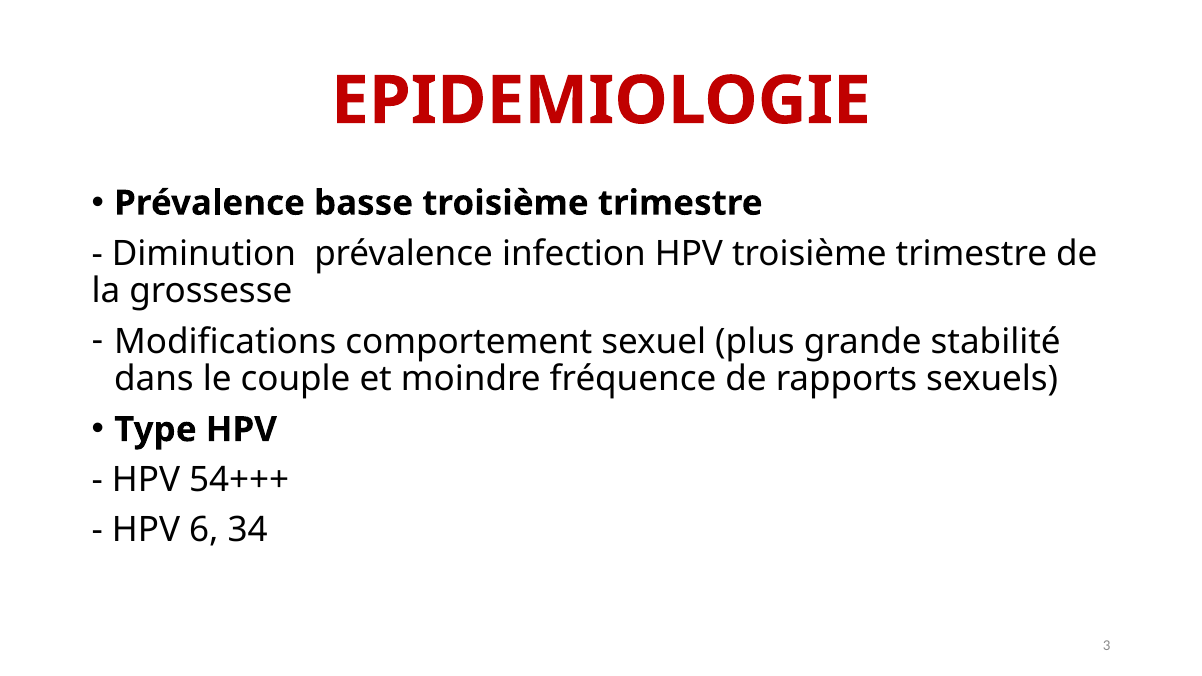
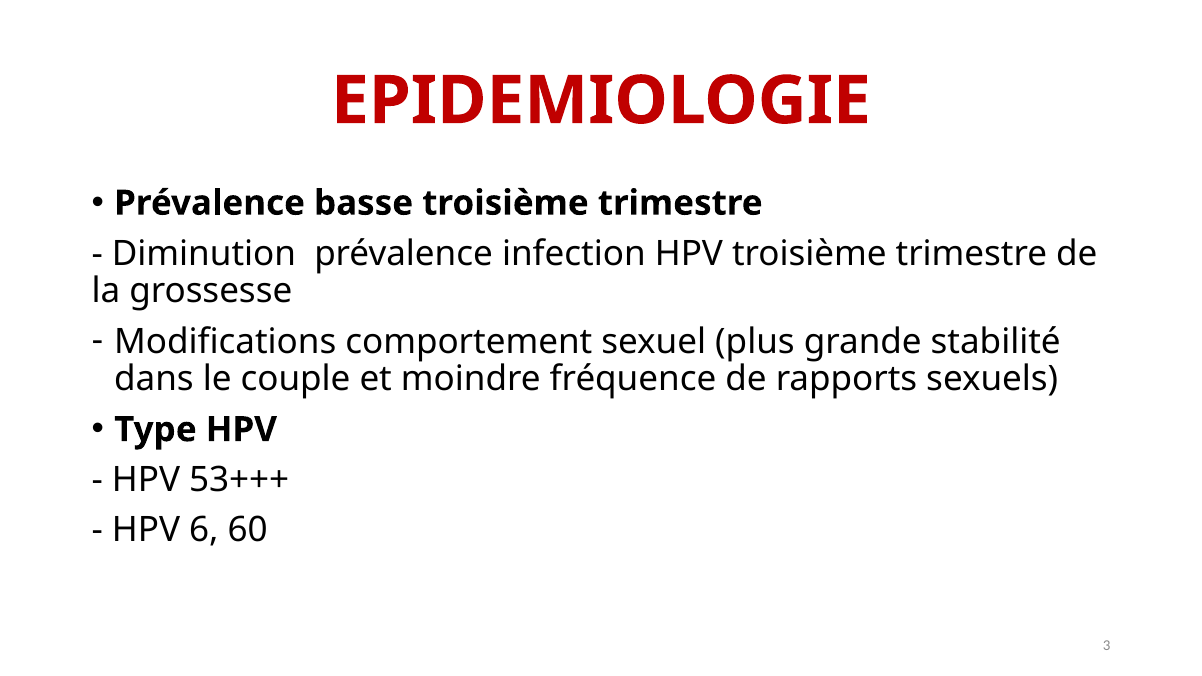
54+++: 54+++ -> 53+++ (239, 480)
34: 34 -> 60 (248, 530)
